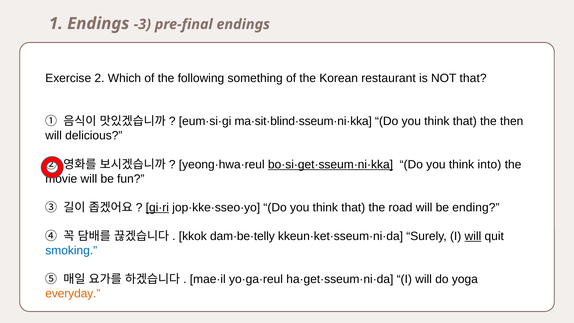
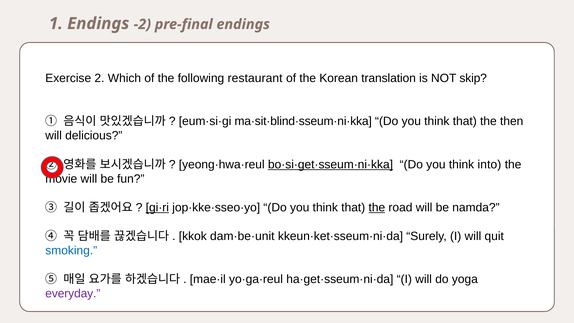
-3: -3 -> -2 (142, 24)
something: something -> restaurant (255, 78)
restaurant: restaurant -> translation (389, 78)
NOT that: that -> skip (473, 78)
the underline: none -> present (377, 207)
ending: ending -> namda (476, 207)
dam·be·telly: dam·be·telly -> dam·be·unit (242, 236)
will underline: present -> none (473, 236)
everyday colour: orange -> purple (73, 294)
